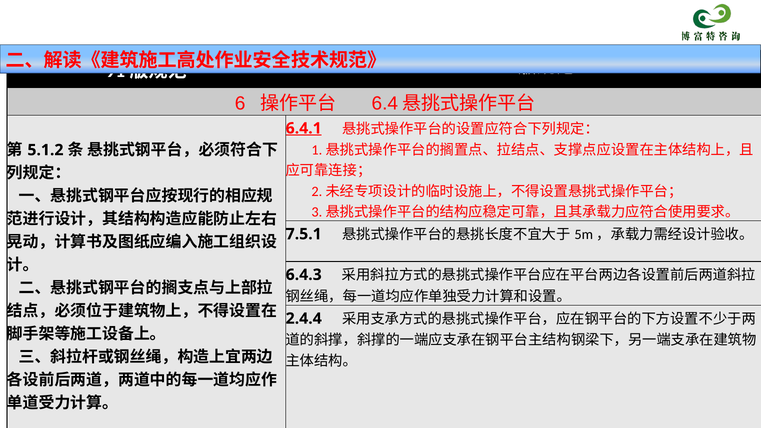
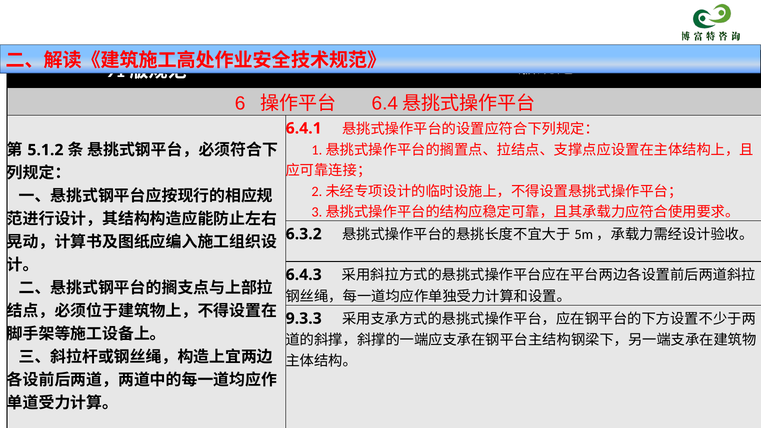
6.4.1 underline: present -> none (304, 128)
7.5.1: 7.5.1 -> 6.3.2 (304, 234)
2.4.4: 2.4.4 -> 9.3.3 (304, 319)
